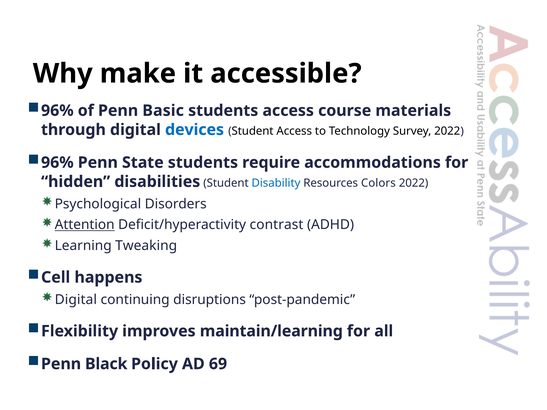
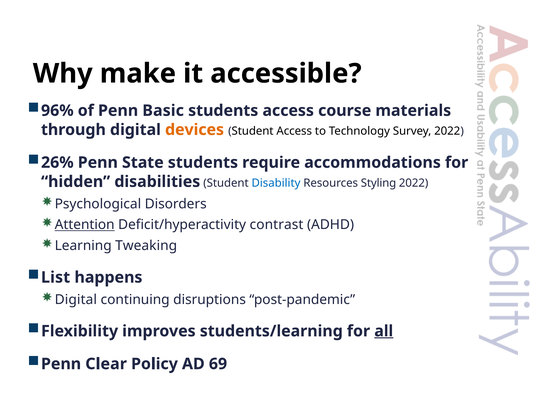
devices colour: blue -> orange (195, 130)
96%: 96% -> 26% (57, 163)
Colors: Colors -> Styling (379, 183)
Cell: Cell -> List (56, 278)
maintain/learning: maintain/learning -> students/learning (271, 331)
all underline: none -> present (384, 331)
Black: Black -> Clear (106, 364)
